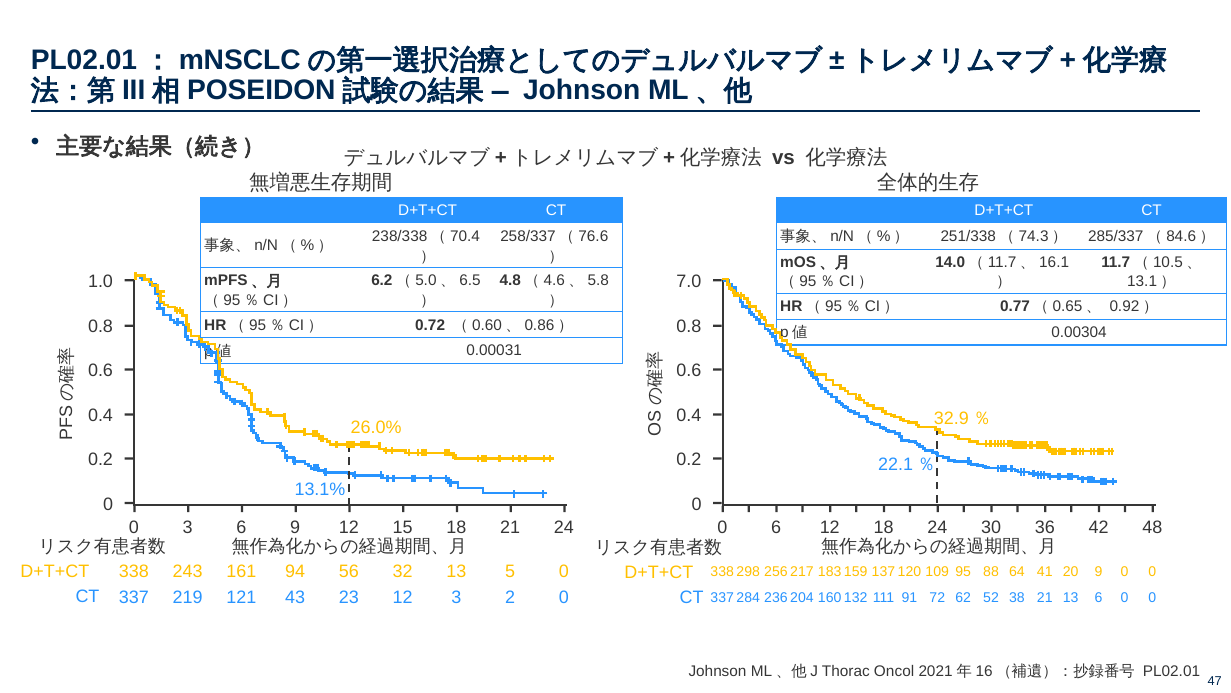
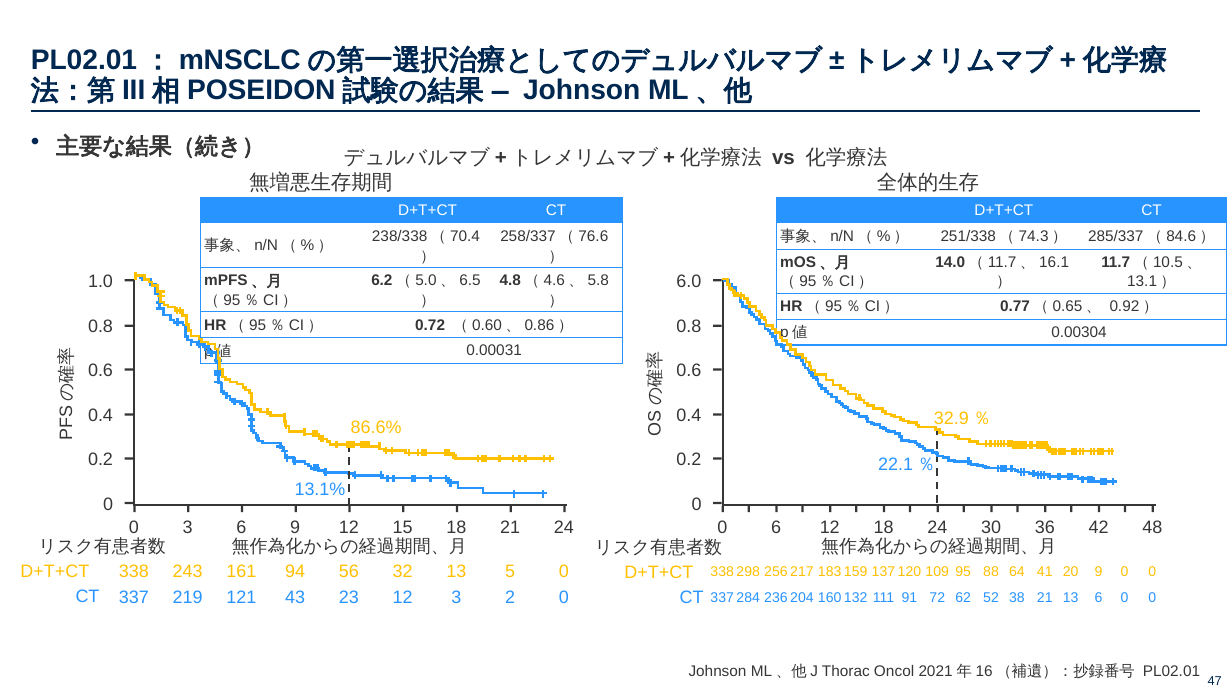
7.0: 7.0 -> 6.0 (689, 281)
26.0%: 26.0% -> 86.6% (376, 427)
